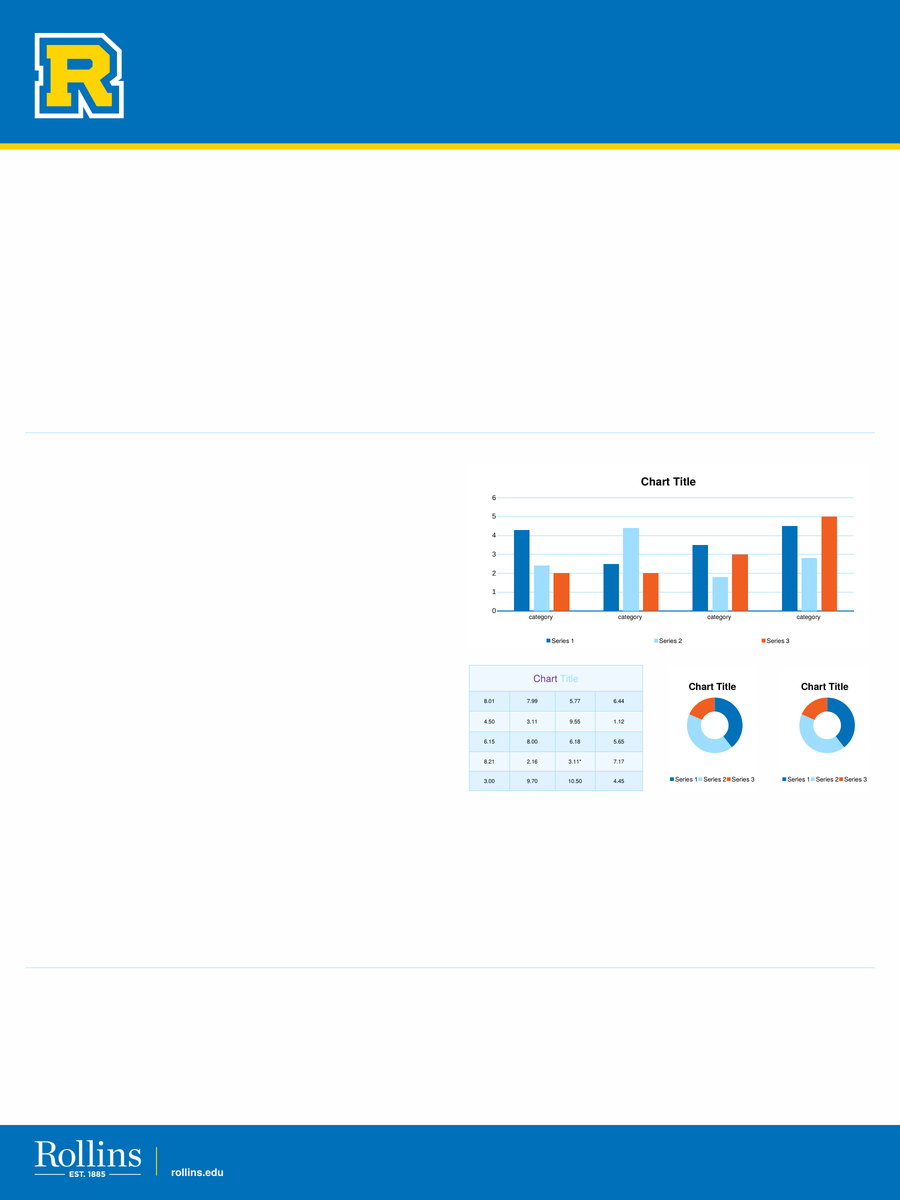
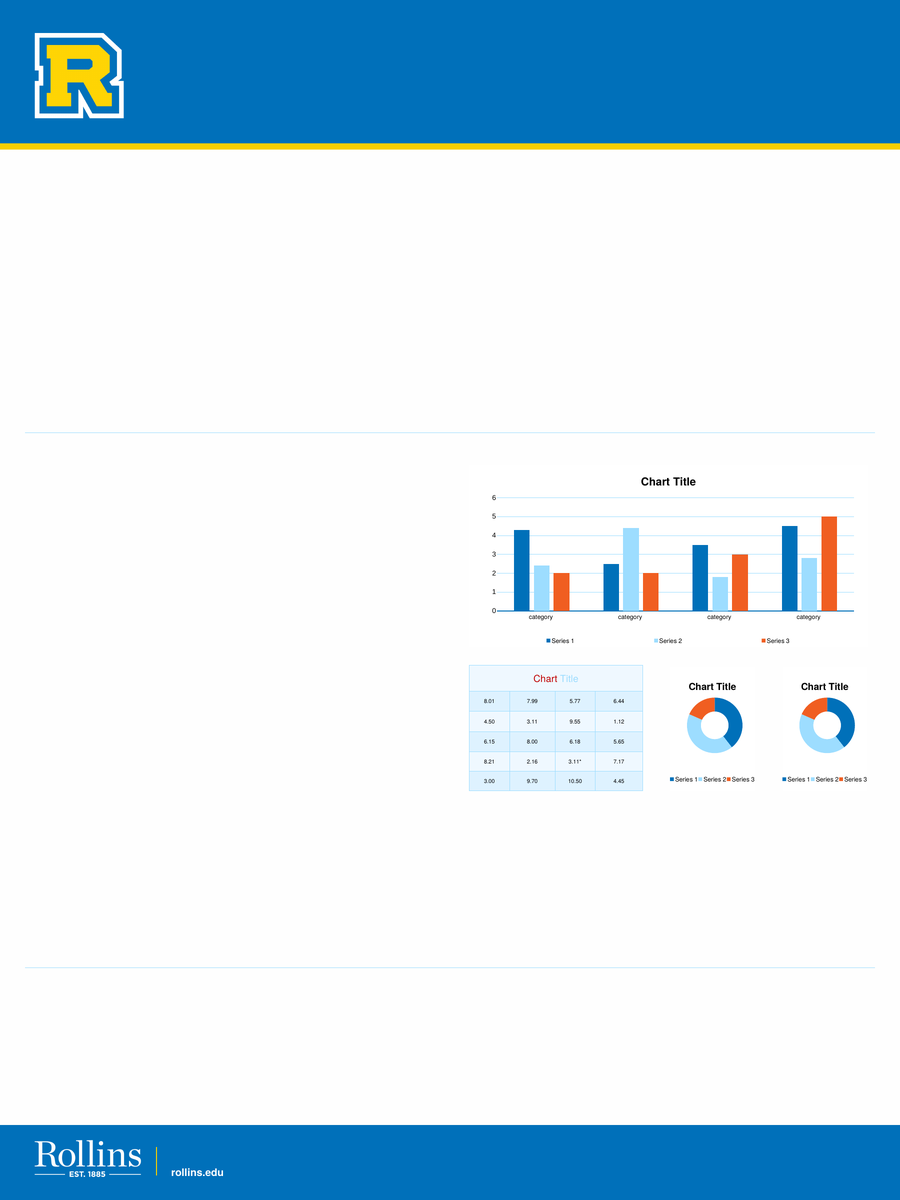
Chart colour: purple -> red (545, 679)
